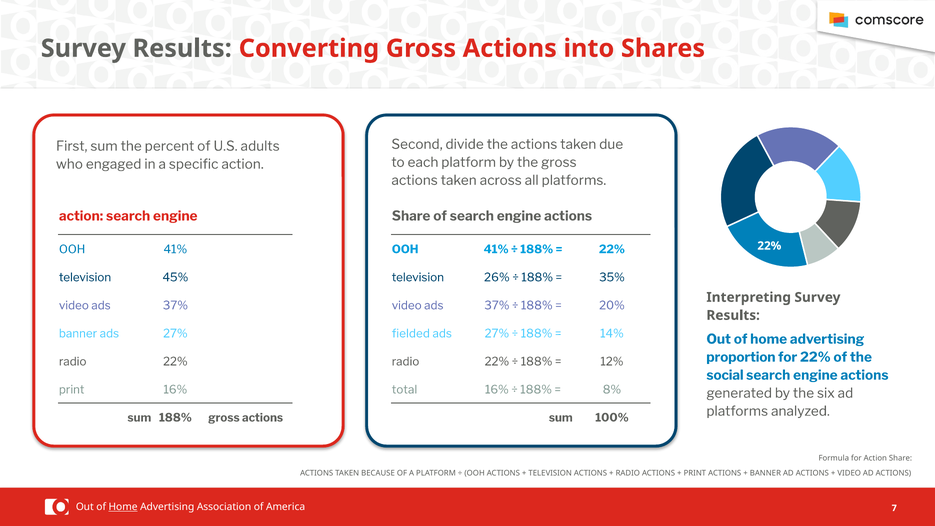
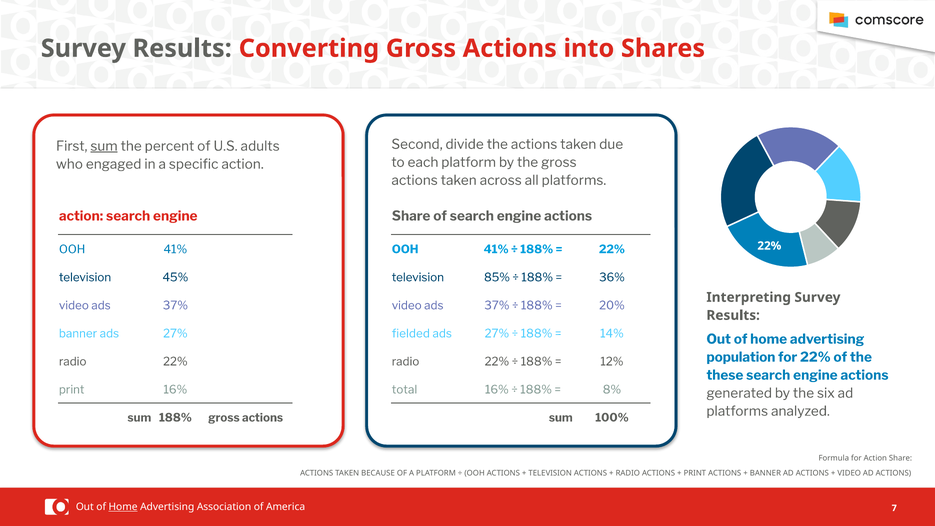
sum underline: none -> present (104, 146)
26%: 26% -> 85% (497, 277)
35%: 35% -> 36% (612, 277)
proportion: proportion -> population (741, 357)
social: social -> these (725, 375)
